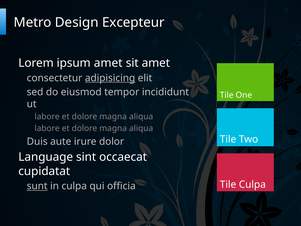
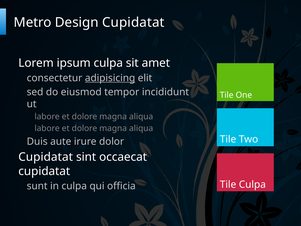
Design Excepteur: Excepteur -> Cupidatat (133, 22)
ipsum amet: amet -> culpa (108, 63)
Language: Language -> Cupidatat (46, 157)
sunt underline: present -> none (37, 186)
